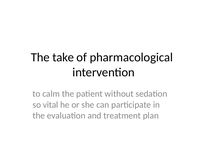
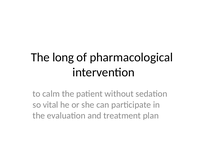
take: take -> long (63, 57)
